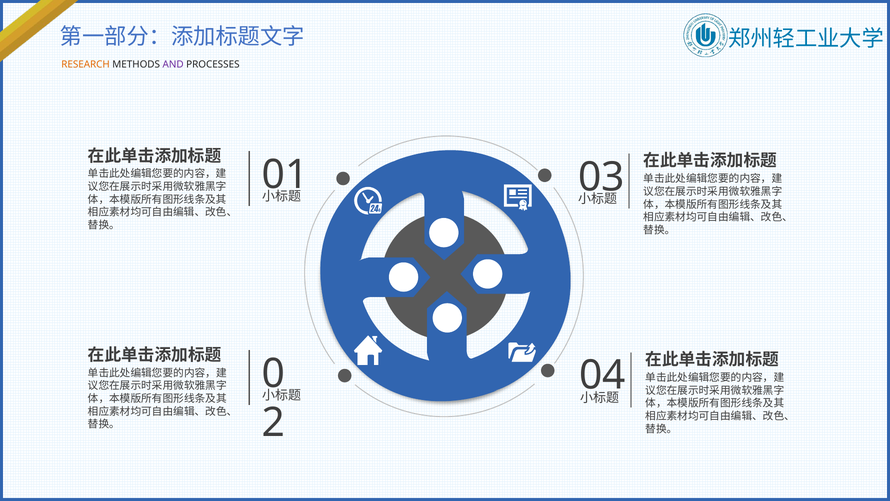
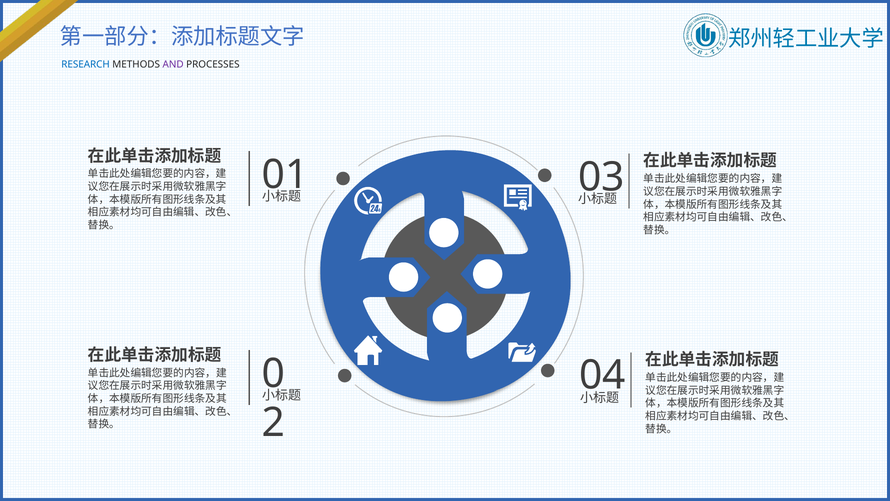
RESEARCH colour: orange -> blue (86, 65)
